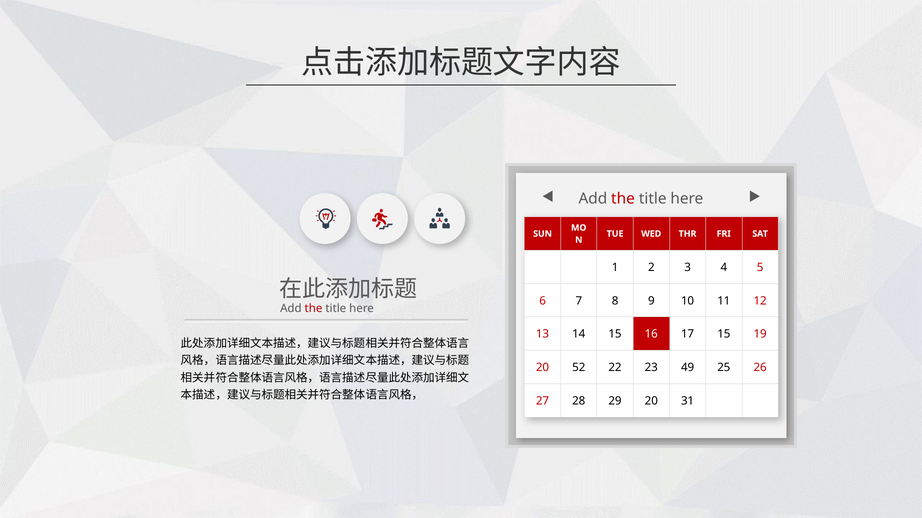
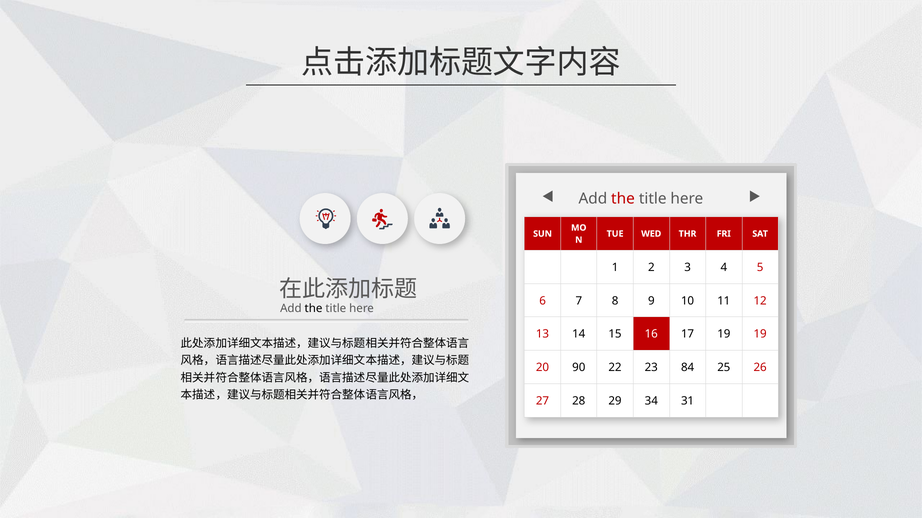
the colour: red -> black (314, 309)
17 15: 15 -> 19 (724, 335)
52: 52 -> 90 (579, 368)
49: 49 -> 84 (688, 368)
29 20: 20 -> 34 (651, 401)
